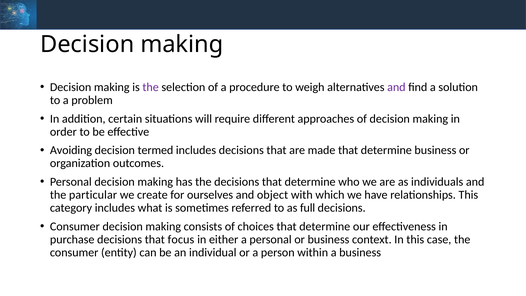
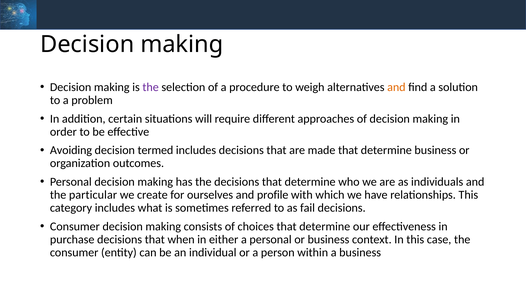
and colour: purple -> orange (396, 87)
object: object -> profile (273, 195)
full: full -> fail (308, 208)
focus: focus -> when (181, 239)
